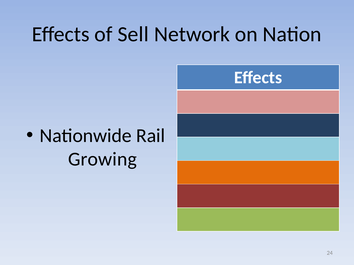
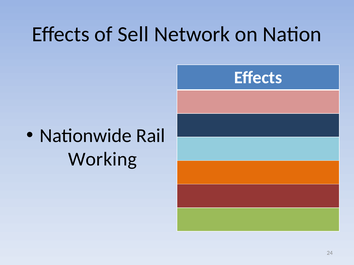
Growing: Growing -> Working (102, 160)
